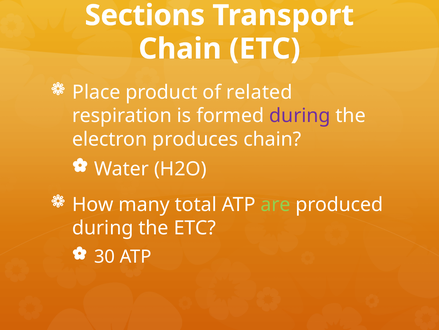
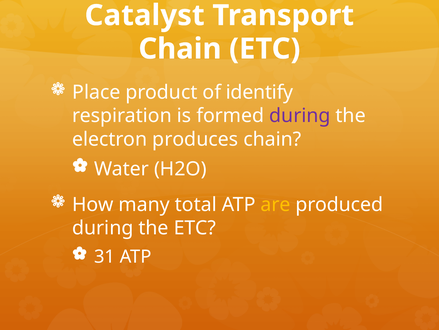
Sections: Sections -> Catalyst (145, 15)
related: related -> identify (260, 92)
are colour: light green -> yellow (276, 204)
30: 30 -> 31 (105, 256)
